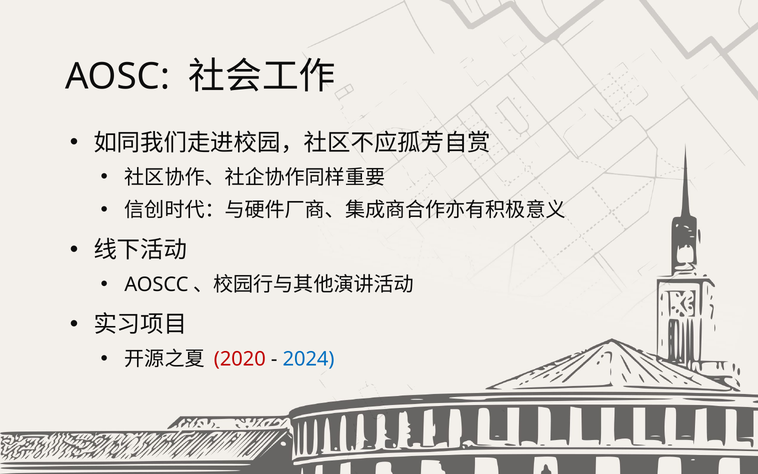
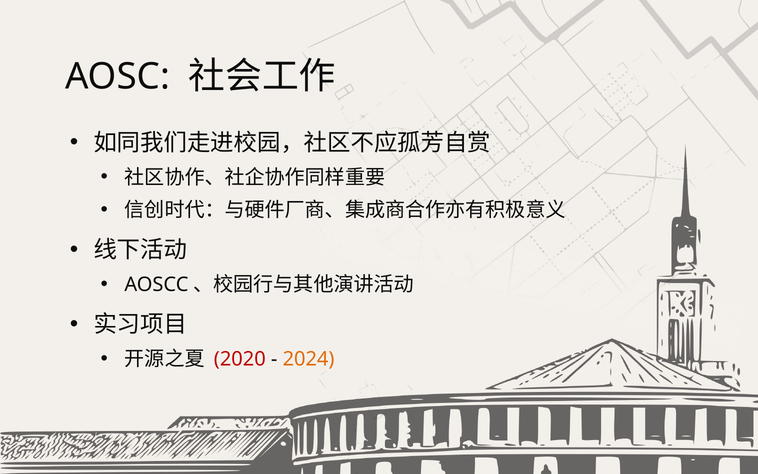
2024 colour: blue -> orange (309, 359)
